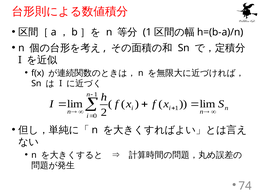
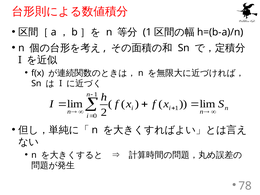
74: 74 -> 78 (245, 186)
